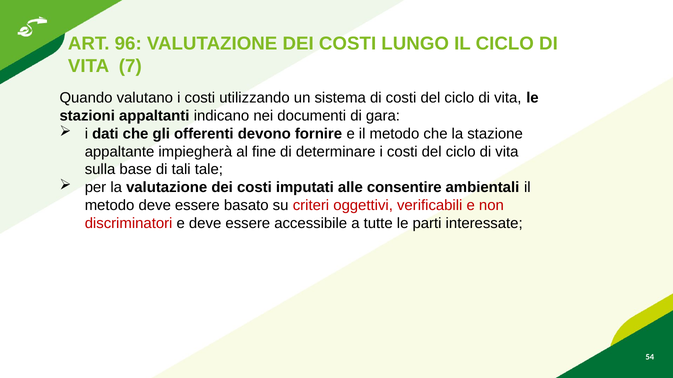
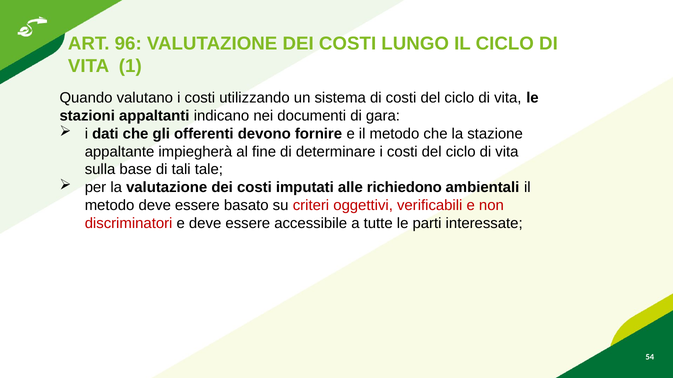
7: 7 -> 1 (130, 66)
consentire: consentire -> richiedono (404, 188)
